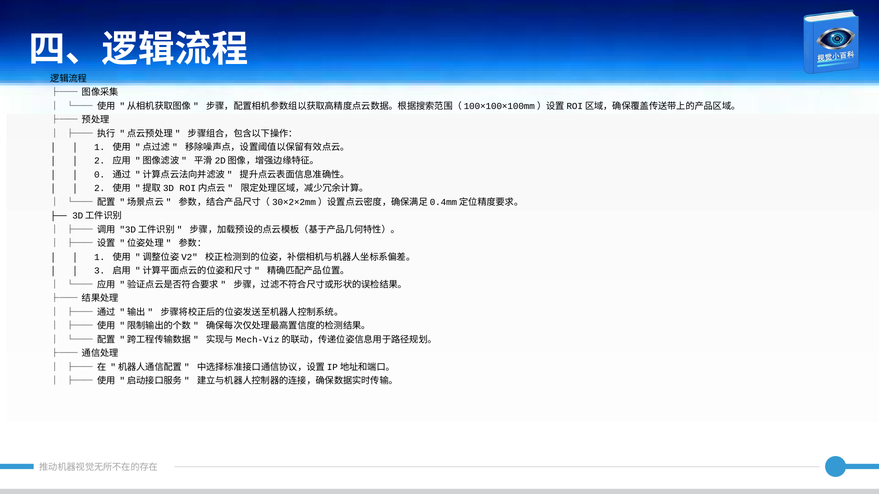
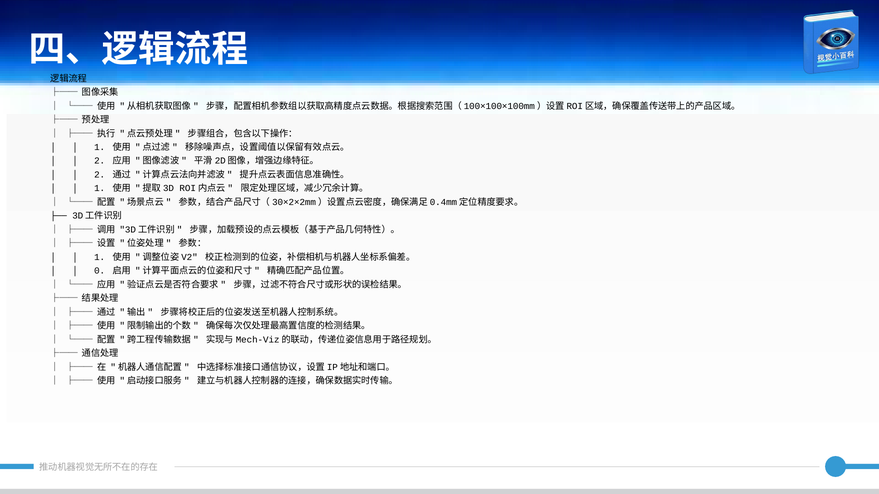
0: 0 -> 2 (100, 175)
2: 2 -> 1 (100, 189)
3: 3 -> 0 (100, 271)
